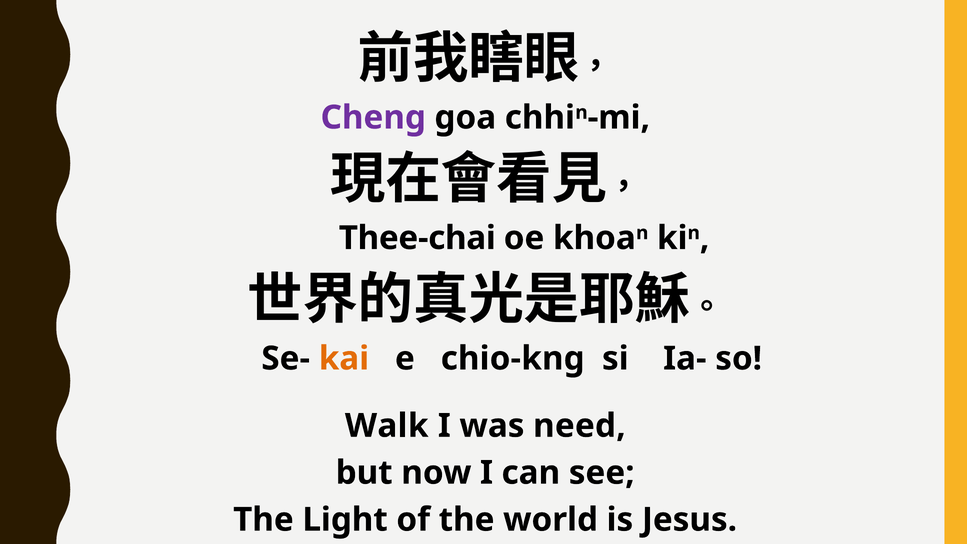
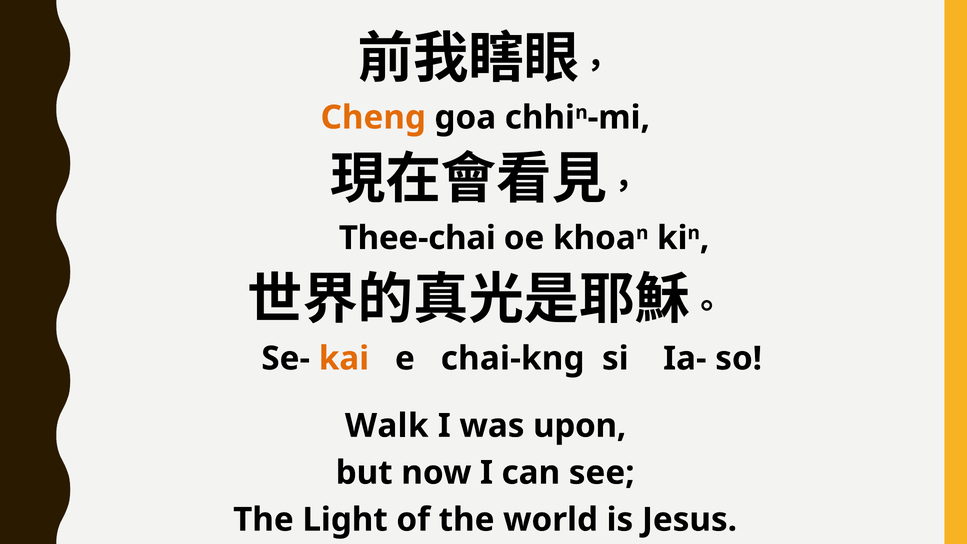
Cheng colour: purple -> orange (373, 118)
chio-kng: chio-kng -> chai-kng (513, 358)
need: need -> upon (580, 426)
